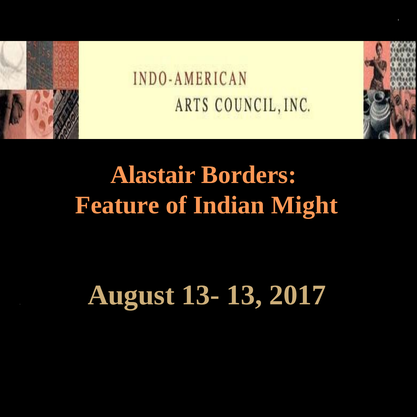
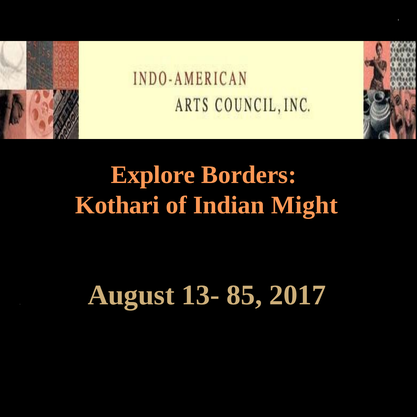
Alastair: Alastair -> Explore (153, 175)
Feature: Feature -> Kothari (117, 205)
13: 13 -> 85 (244, 295)
